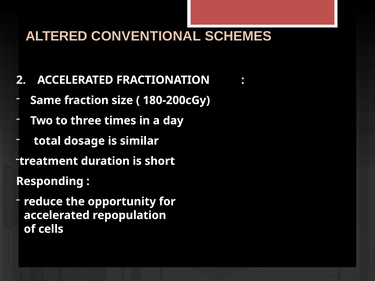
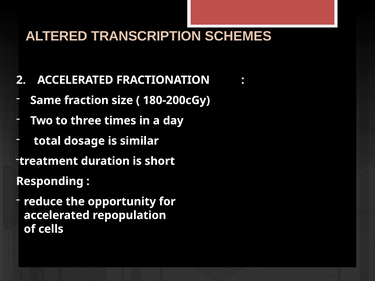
CONVENTIONAL: CONVENTIONAL -> TRANSCRIPTION (146, 36)
